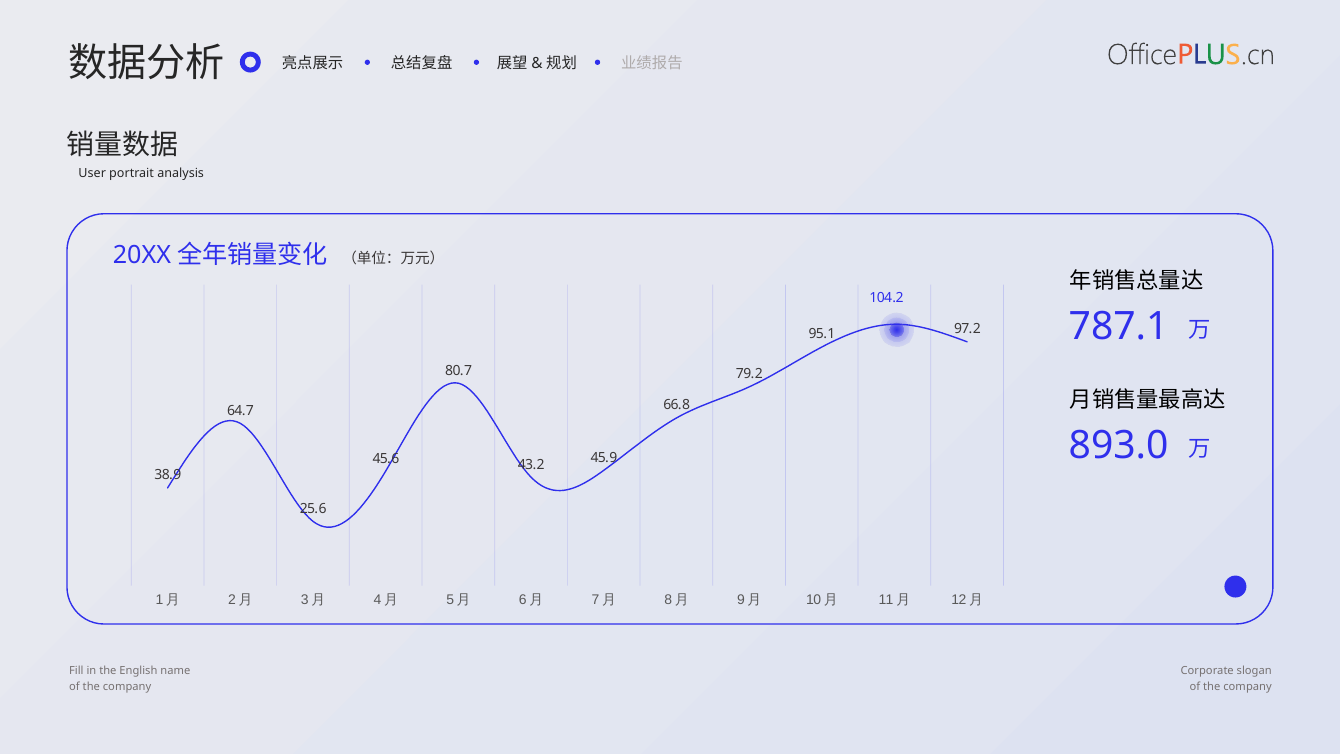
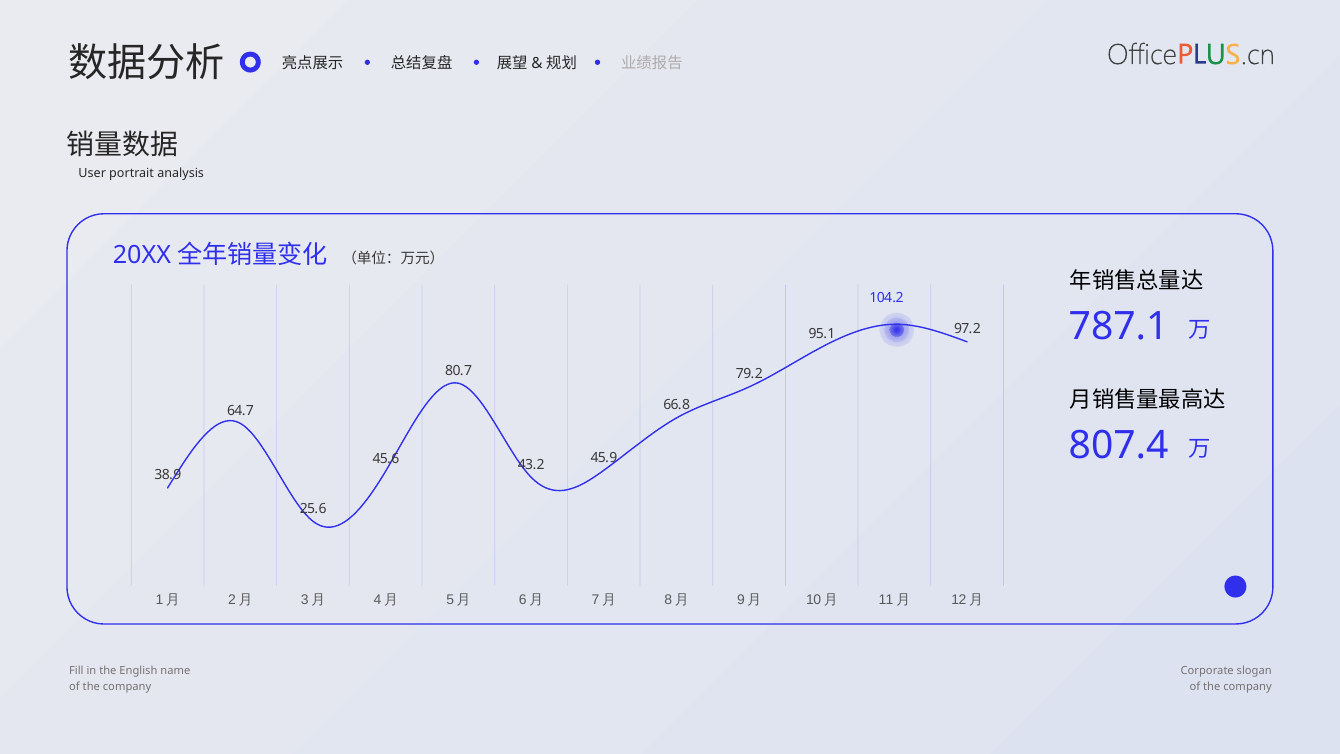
893.0: 893.0 -> 807.4 (1119, 446)
